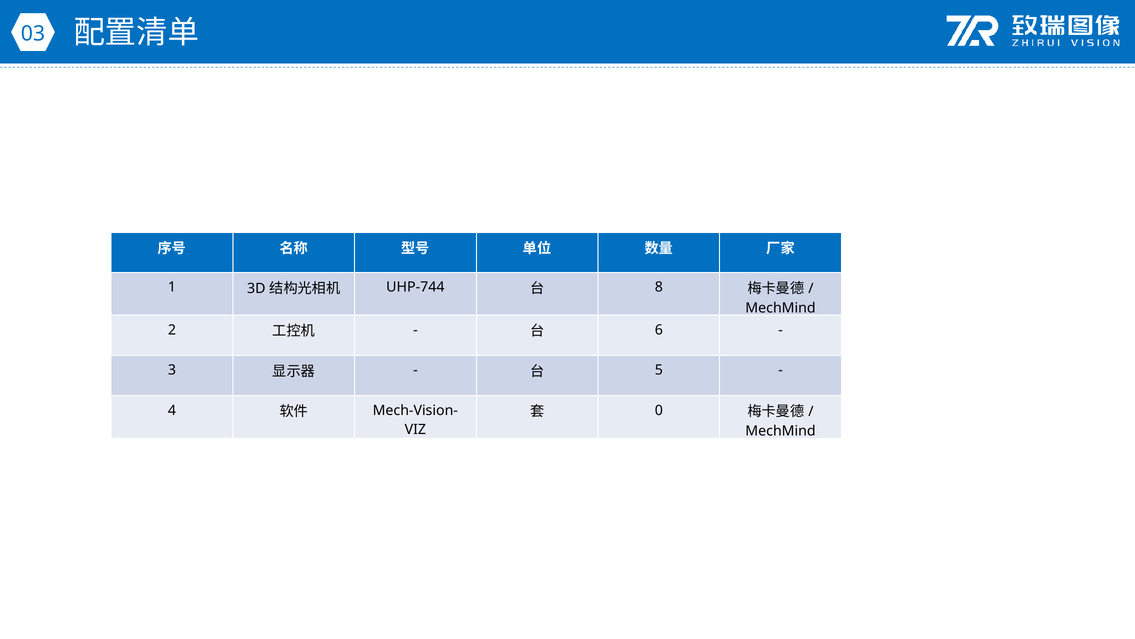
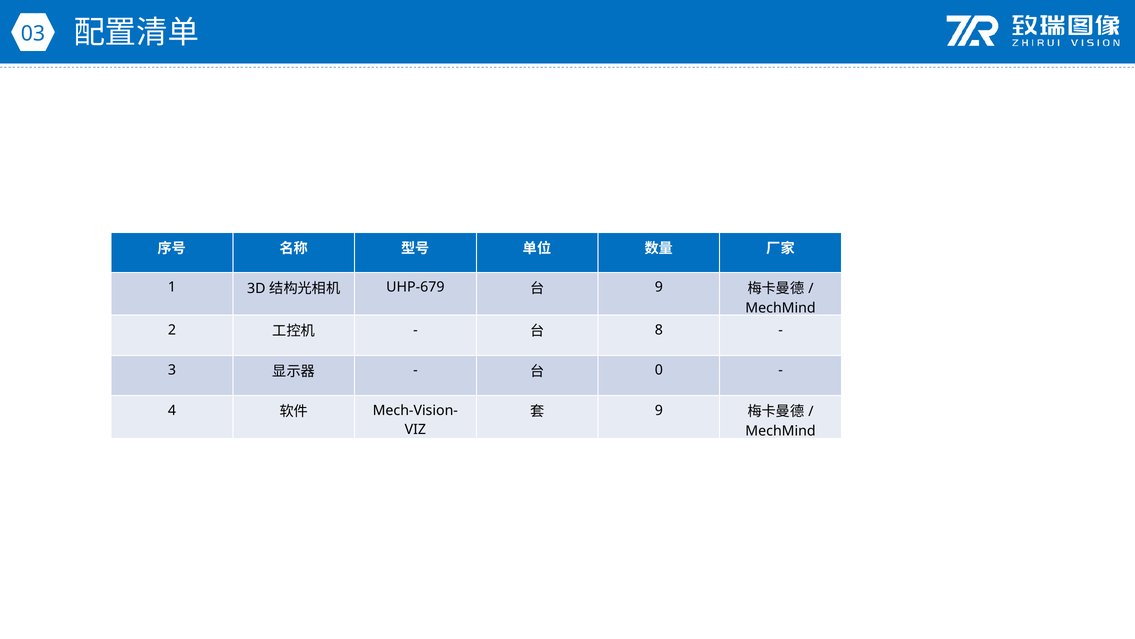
UHP-744: UHP-744 -> UHP-679 (415, 287)
8: 8 -> 9 (659, 287)
6: 6 -> 8 (659, 330)
5: 5 -> 0 (659, 370)
0: 0 -> 9 (659, 410)
